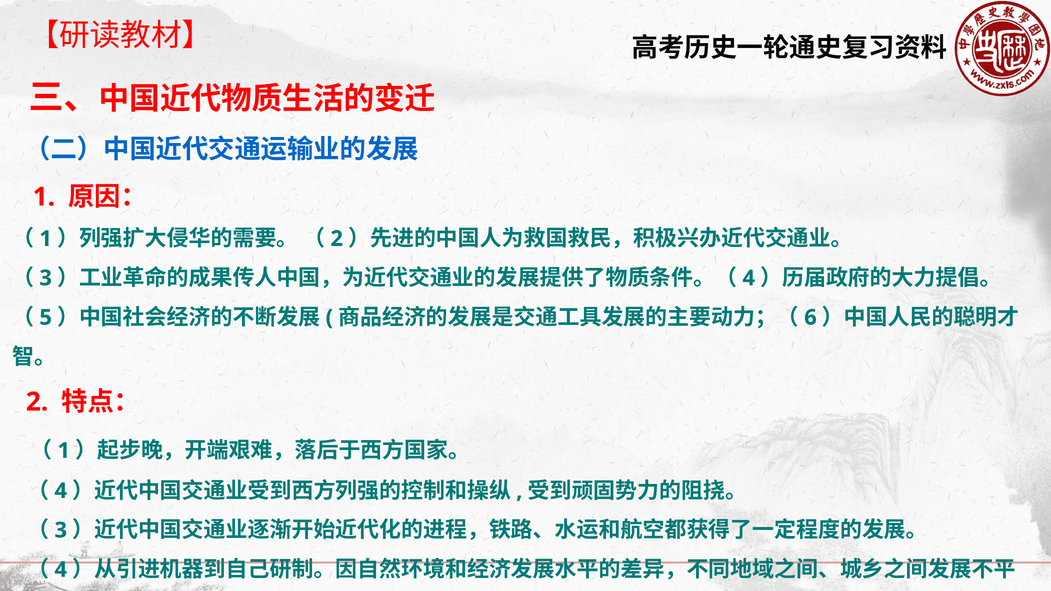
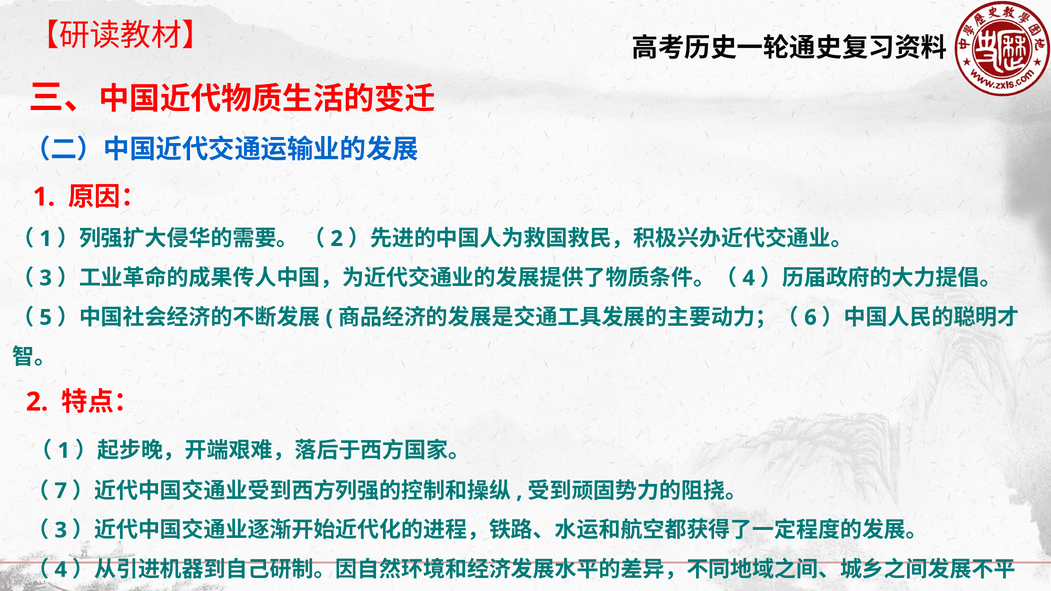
4: 4 -> 7 (61, 491)
